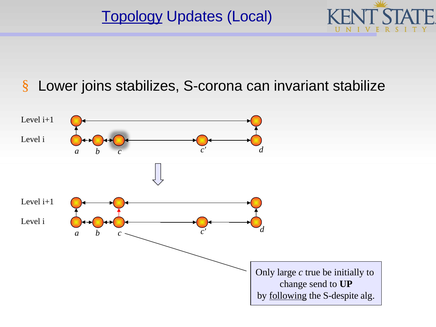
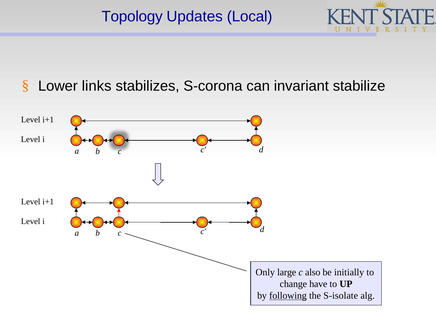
Topology underline: present -> none (132, 17)
joins: joins -> links (97, 86)
true: true -> also (313, 272)
send: send -> have (318, 284)
S-despite: S-despite -> S-isolate (341, 296)
